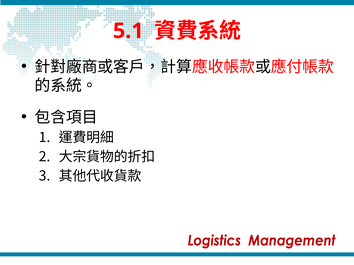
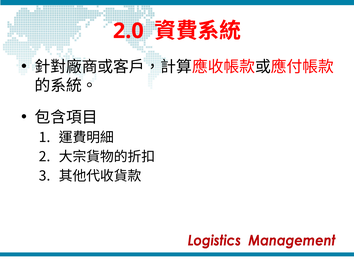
5.1: 5.1 -> 2.0 (128, 31)
